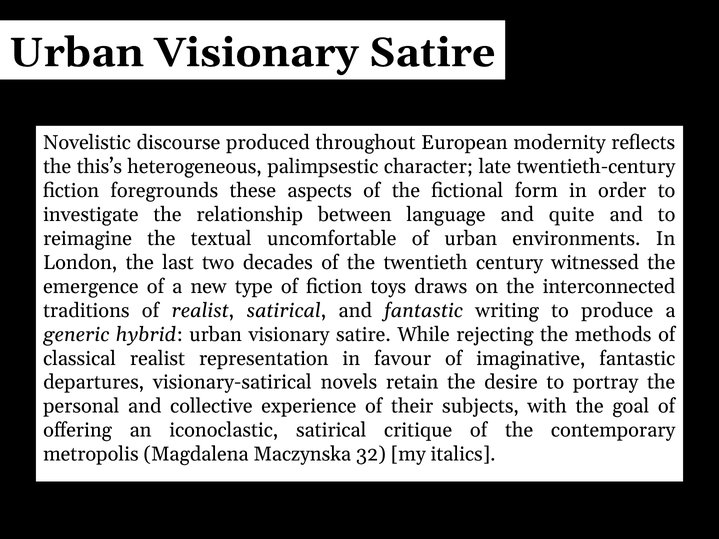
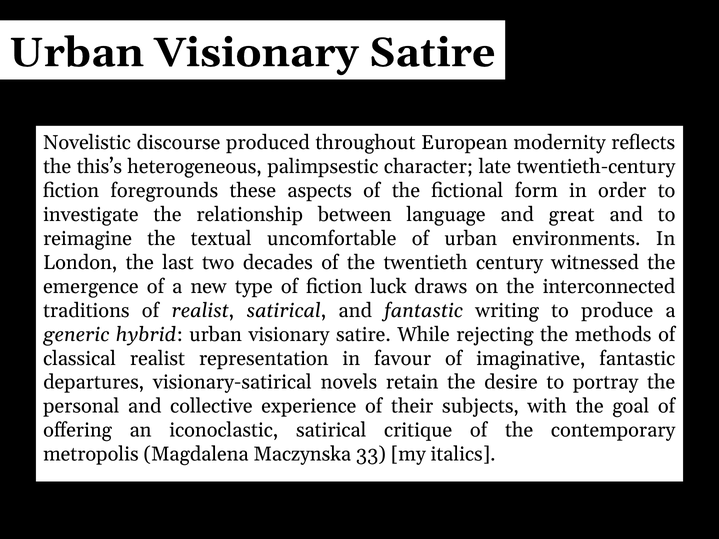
quite: quite -> great (572, 215)
toys: toys -> luck (388, 287)
32: 32 -> 33 (371, 454)
